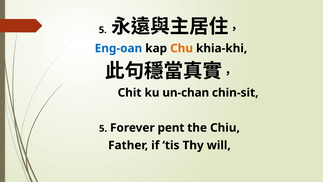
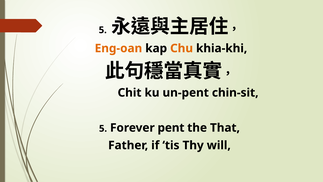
Eng-oan colour: blue -> orange (118, 48)
un-chan: un-chan -> un-pent (186, 93)
Chiu: Chiu -> That (225, 128)
